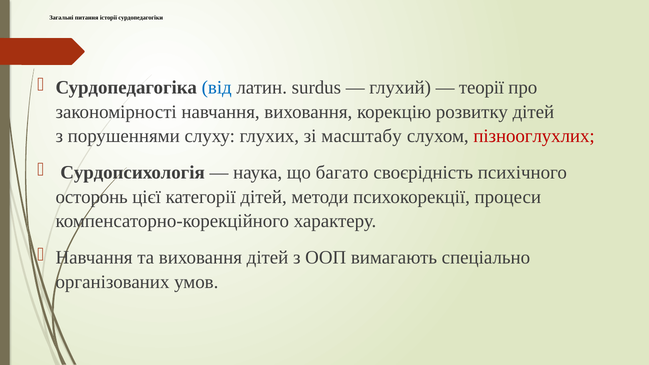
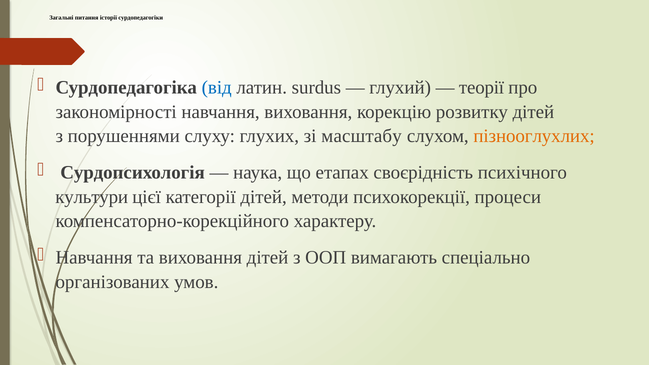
пізнооглухлих colour: red -> orange (534, 136)
багато: багато -> етапах (342, 173)
осторонь: осторонь -> культури (92, 197)
